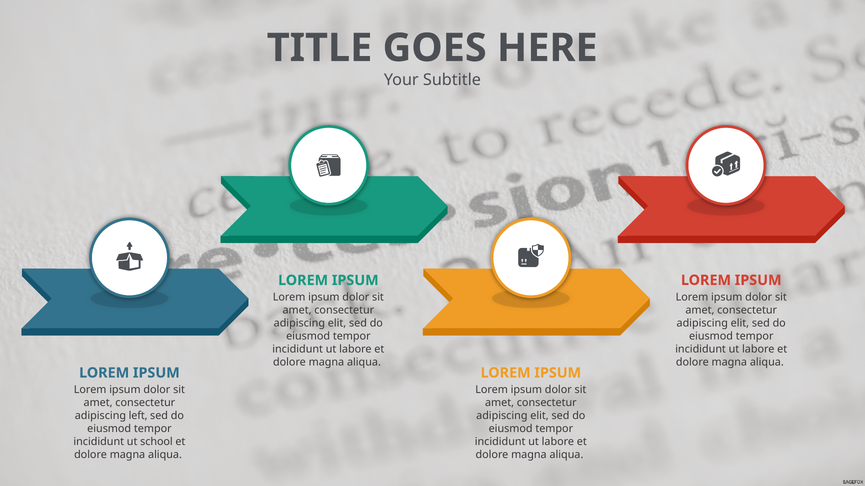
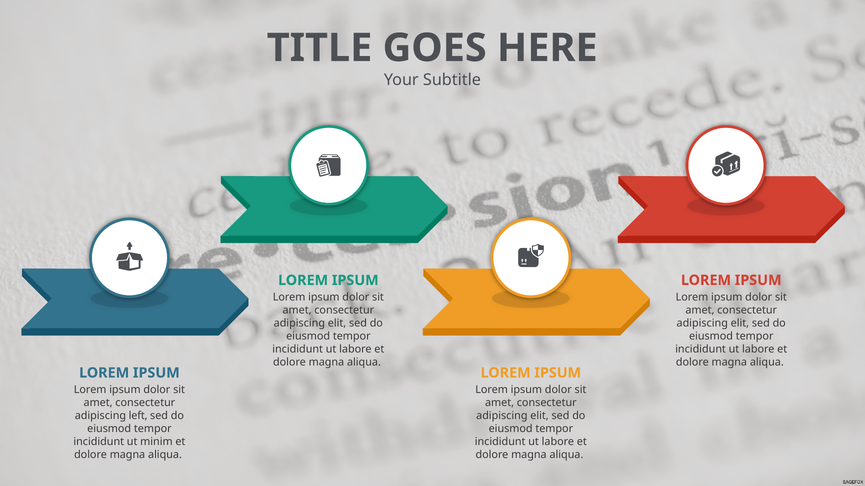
school: school -> minim (156, 442)
